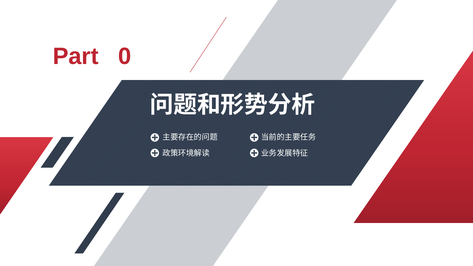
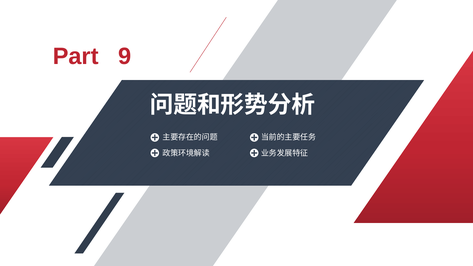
0: 0 -> 9 (125, 56)
